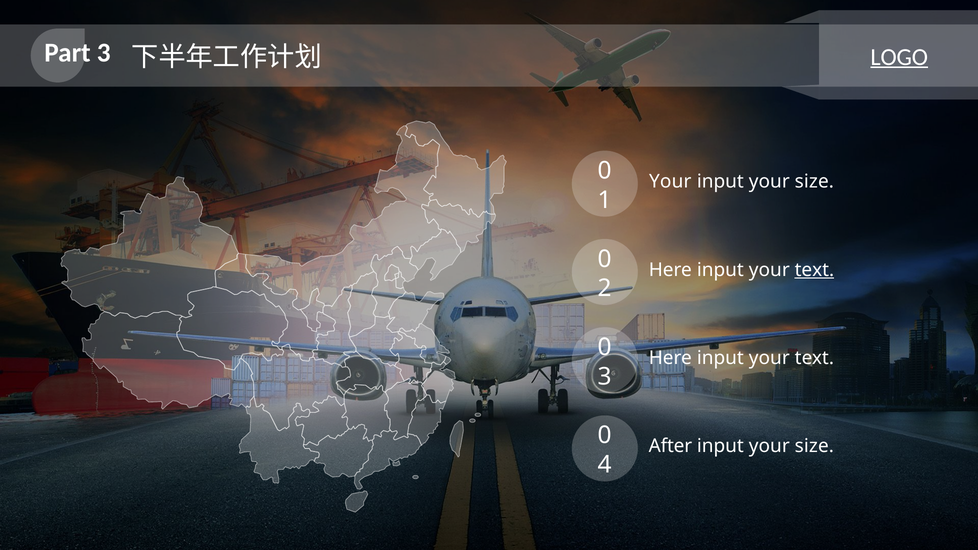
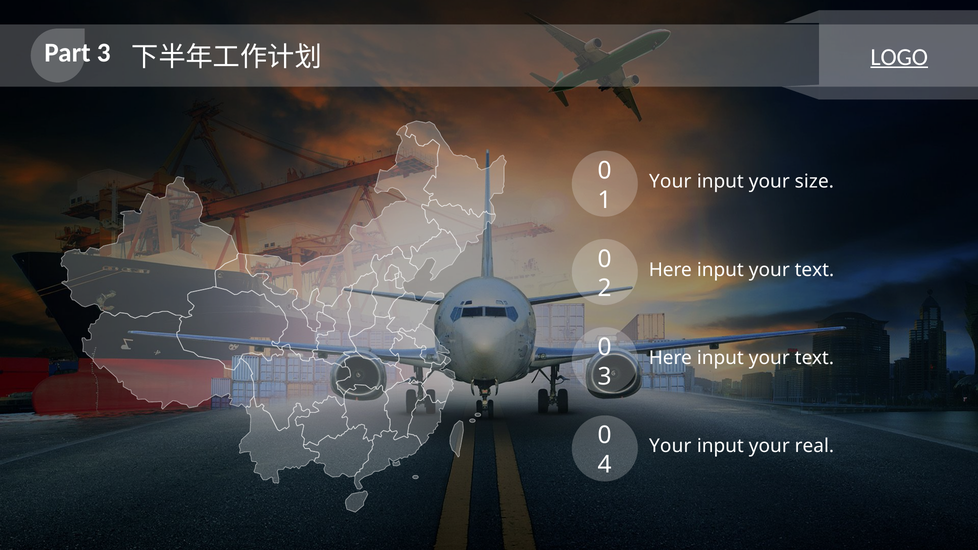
text underline: present -> none (814, 270)
After: After -> Your (670, 446)
size: size -> real (814, 446)
